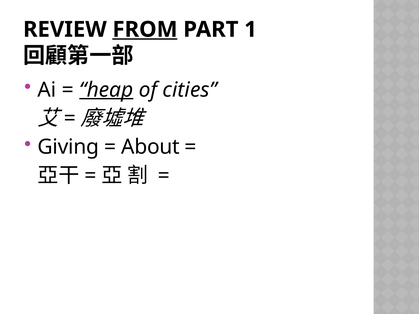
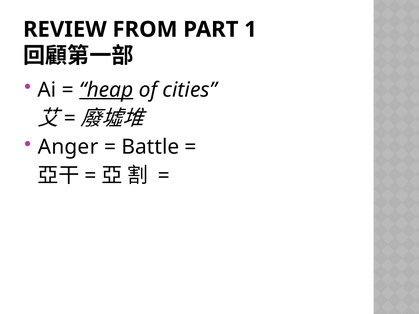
FROM underline: present -> none (145, 29)
Giving: Giving -> Anger (68, 147)
About: About -> Battle (150, 147)
